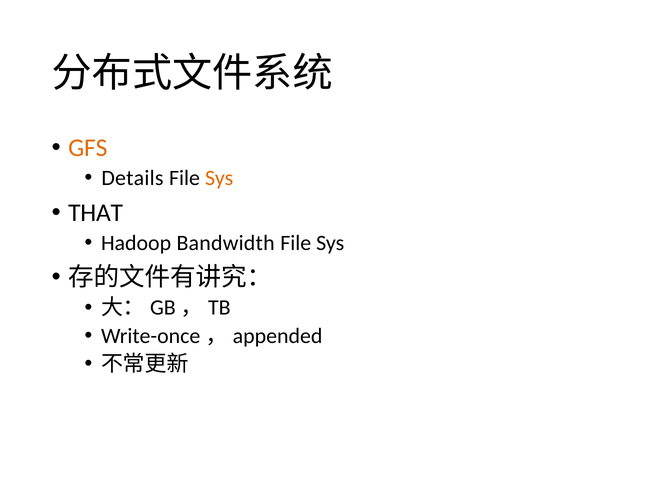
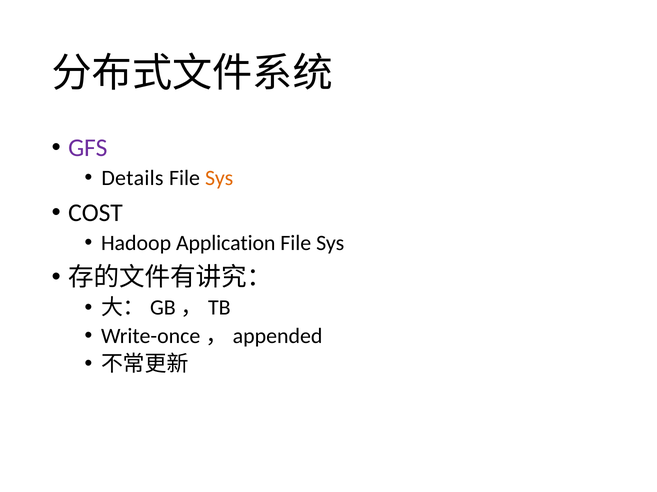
GFS colour: orange -> purple (88, 148)
THAT: THAT -> COST (95, 213)
Bandwidth: Bandwidth -> Application (226, 243)
